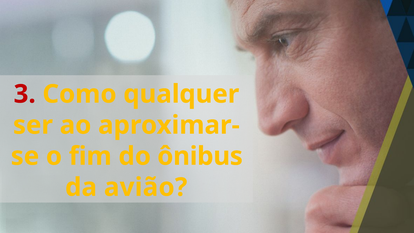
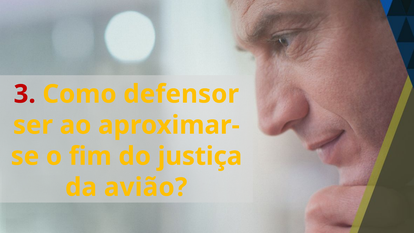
qualquer: qualquer -> defensor (181, 94)
ônibus: ônibus -> justiça (200, 156)
